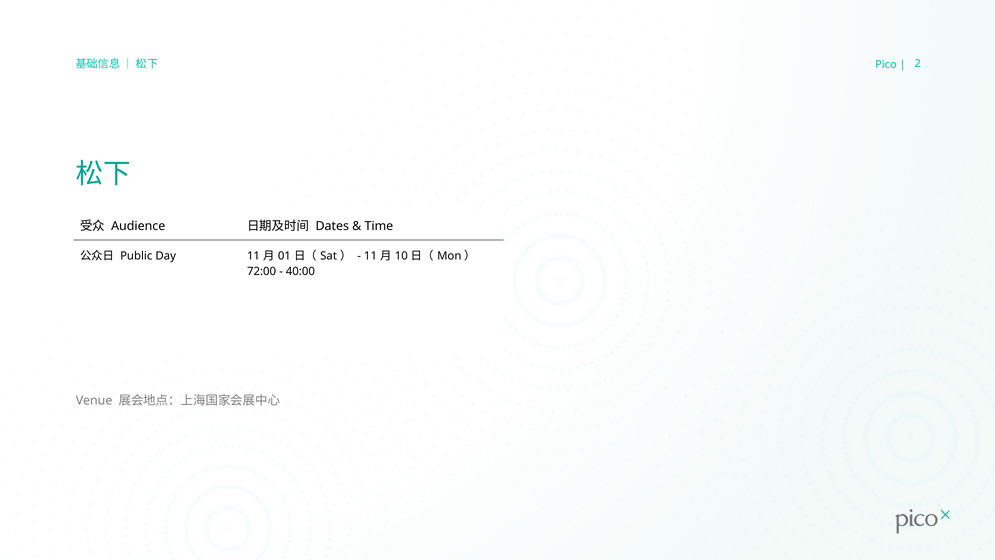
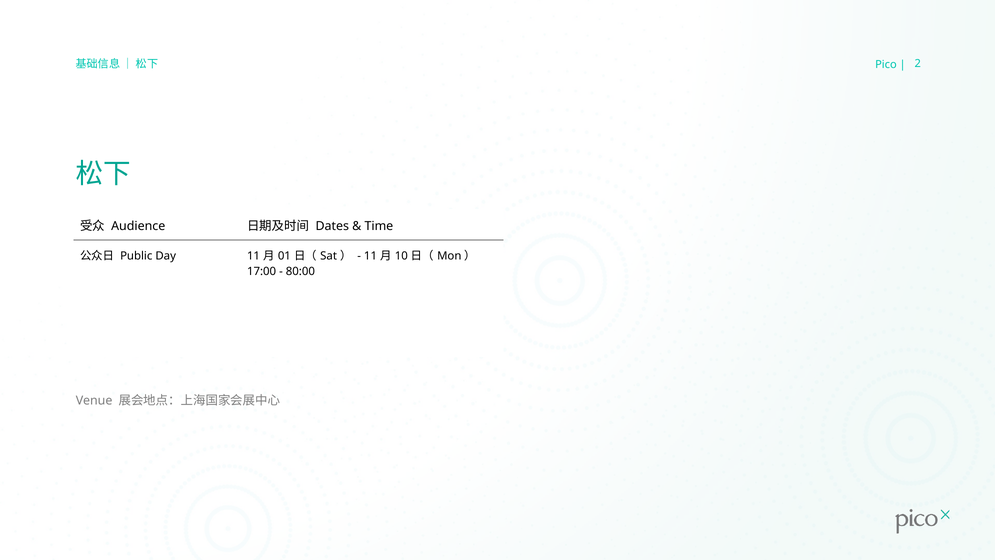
72:00: 72:00 -> 17:00 (262, 271)
40:00: 40:00 -> 80:00 (300, 271)
